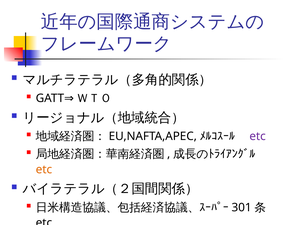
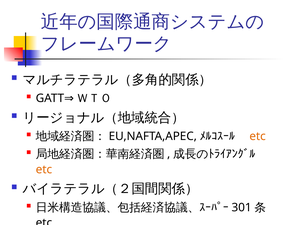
etc colour: purple -> orange (258, 137)
